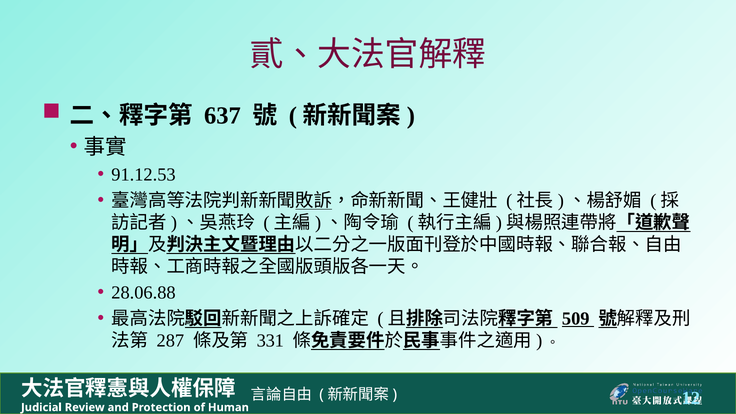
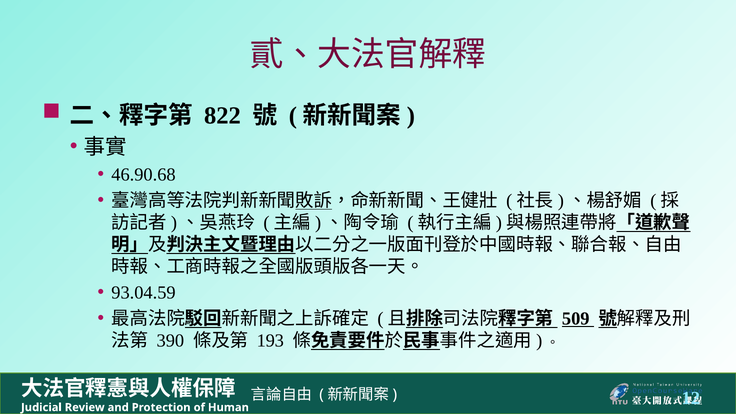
637: 637 -> 822 (222, 116)
91.12.53: 91.12.53 -> 46.90.68 (144, 175)
28.06.88: 28.06.88 -> 93.04.59 (144, 293)
287: 287 -> 390 (170, 341)
331: 331 -> 193 (270, 341)
